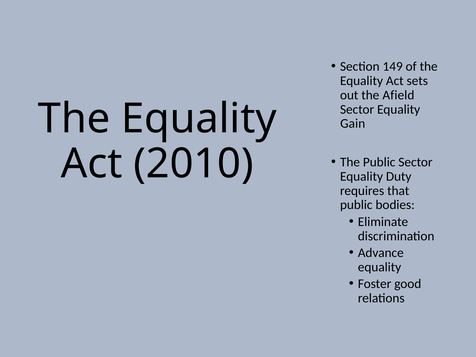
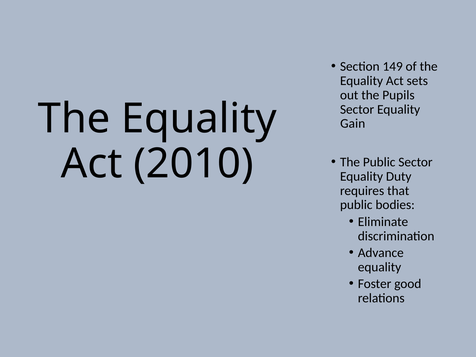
Afield: Afield -> Pupils (398, 95)
